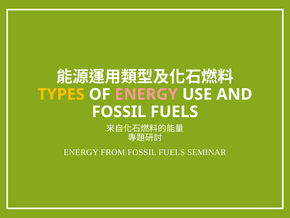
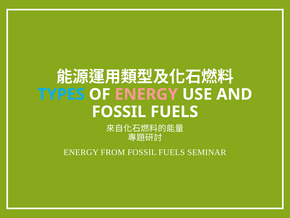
TYPES colour: yellow -> light blue (61, 94)
